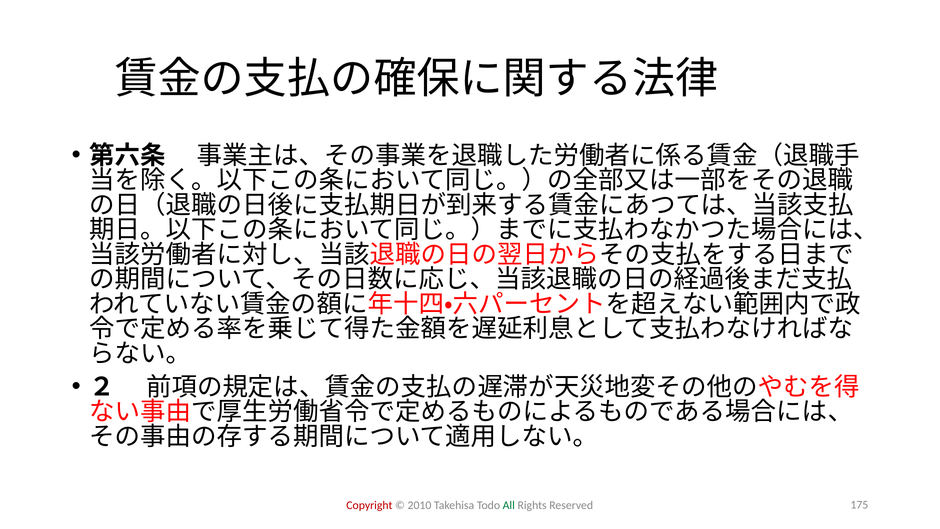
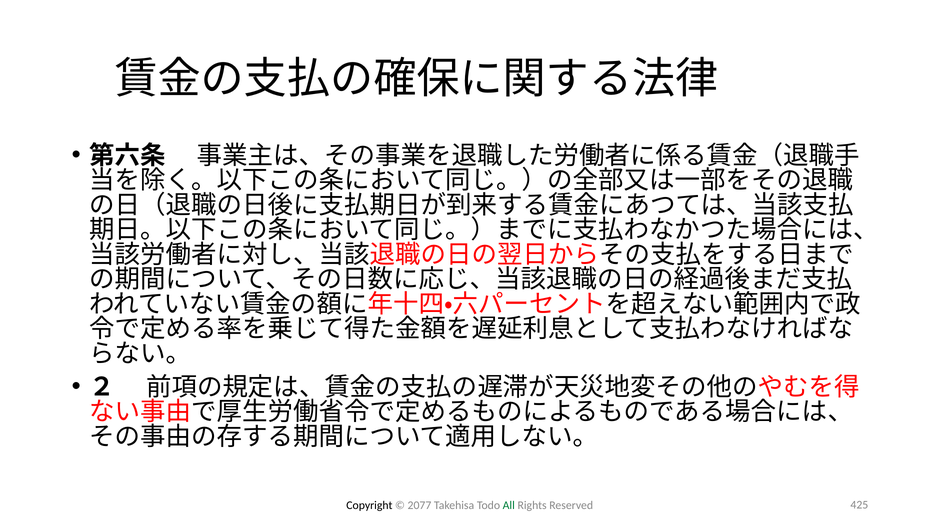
Copyright colour: red -> black (369, 505)
2010: 2010 -> 2077 (419, 505)
175: 175 -> 425 (859, 505)
